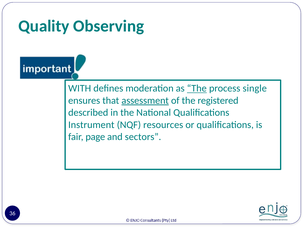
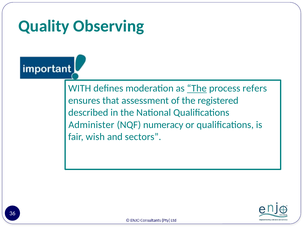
single: single -> refers (255, 88)
assessment underline: present -> none (145, 101)
Instrument: Instrument -> Administer (91, 125)
resources: resources -> numeracy (163, 125)
page: page -> wish (95, 137)
